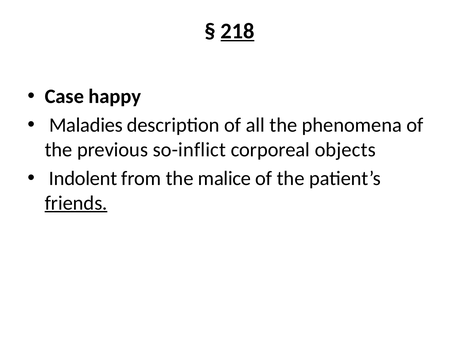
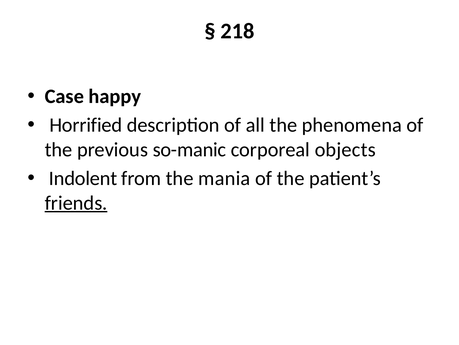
218 underline: present -> none (238, 31)
Maladies: Maladies -> Horrified (86, 125)
so-inflict: so-inflict -> so-manic (189, 149)
malice: malice -> mania (224, 178)
